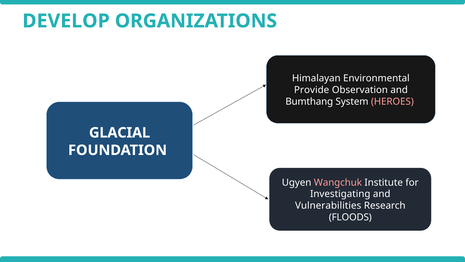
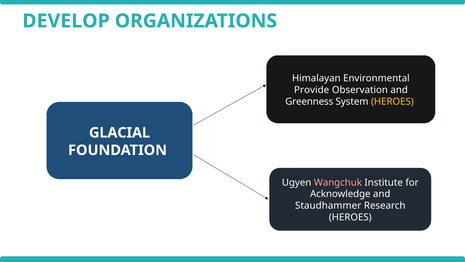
Bumthang: Bumthang -> Greenness (309, 101)
HEROES colour: pink -> yellow (392, 101)
Investigating: Investigating -> Acknowledge (340, 194)
Vulnerabilities: Vulnerabilities -> Staudhammer (328, 205)
FLOODS: FLOODS -> HEROES (350, 217)
